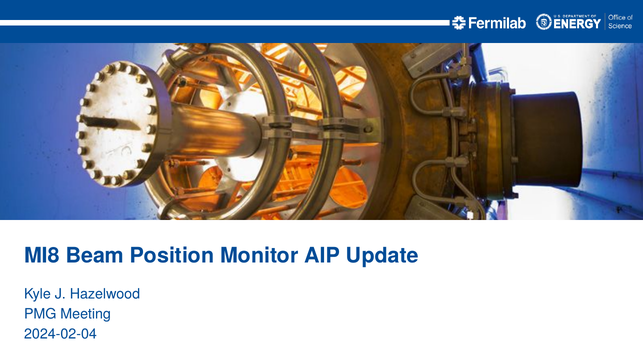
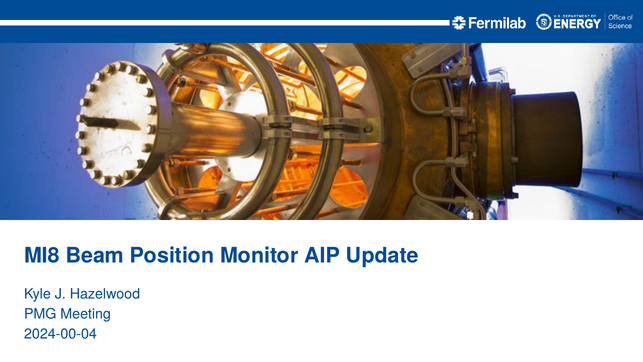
2024-02-04: 2024-02-04 -> 2024-00-04 (60, 334)
